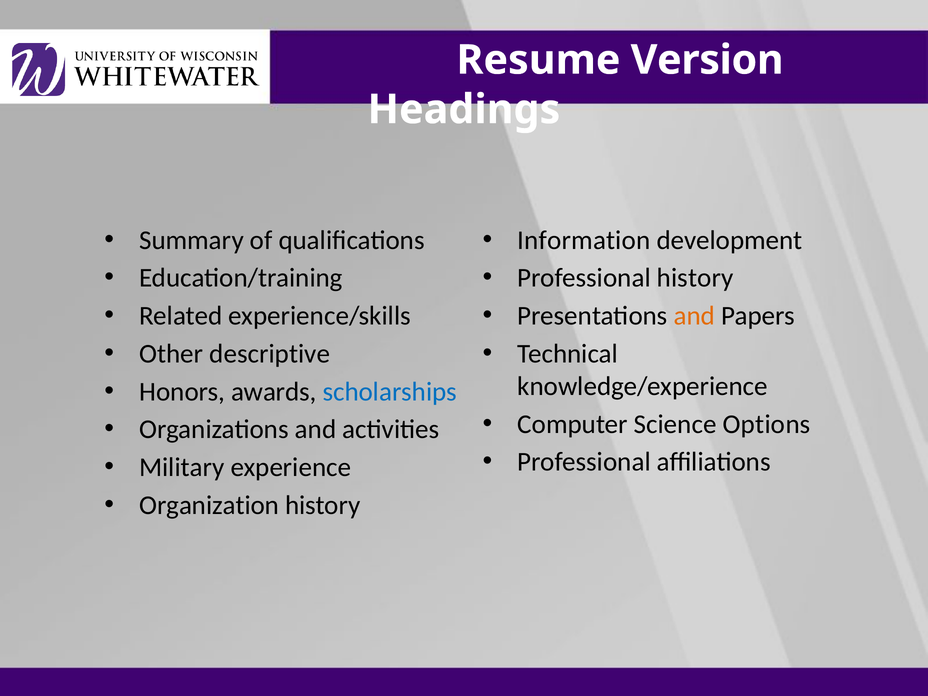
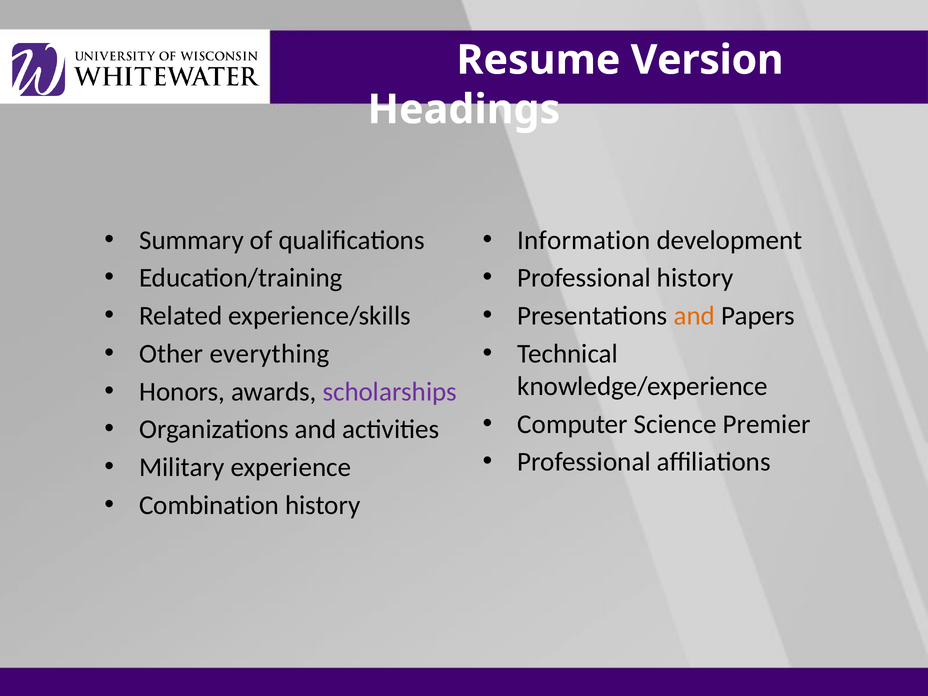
descriptive: descriptive -> everything (270, 354)
scholarships colour: blue -> purple (390, 392)
Options: Options -> Premier (767, 424)
Organization: Organization -> Combination (209, 505)
